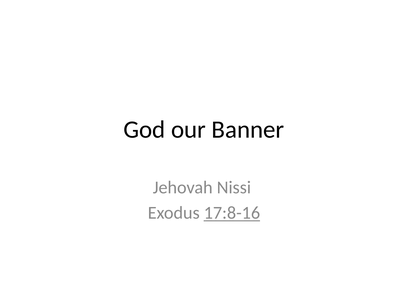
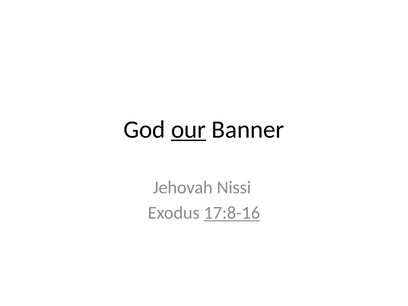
our underline: none -> present (188, 130)
